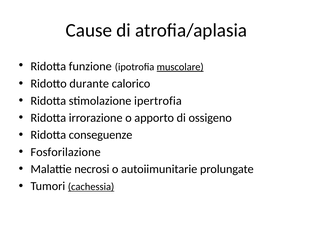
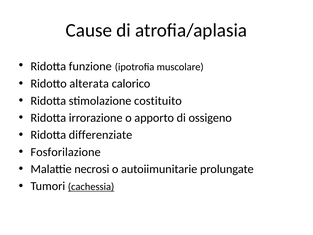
muscolare underline: present -> none (180, 67)
durante: durante -> alterata (89, 84)
ipertrofia: ipertrofia -> costituito (158, 101)
conseguenze: conseguenze -> differenziate (101, 135)
